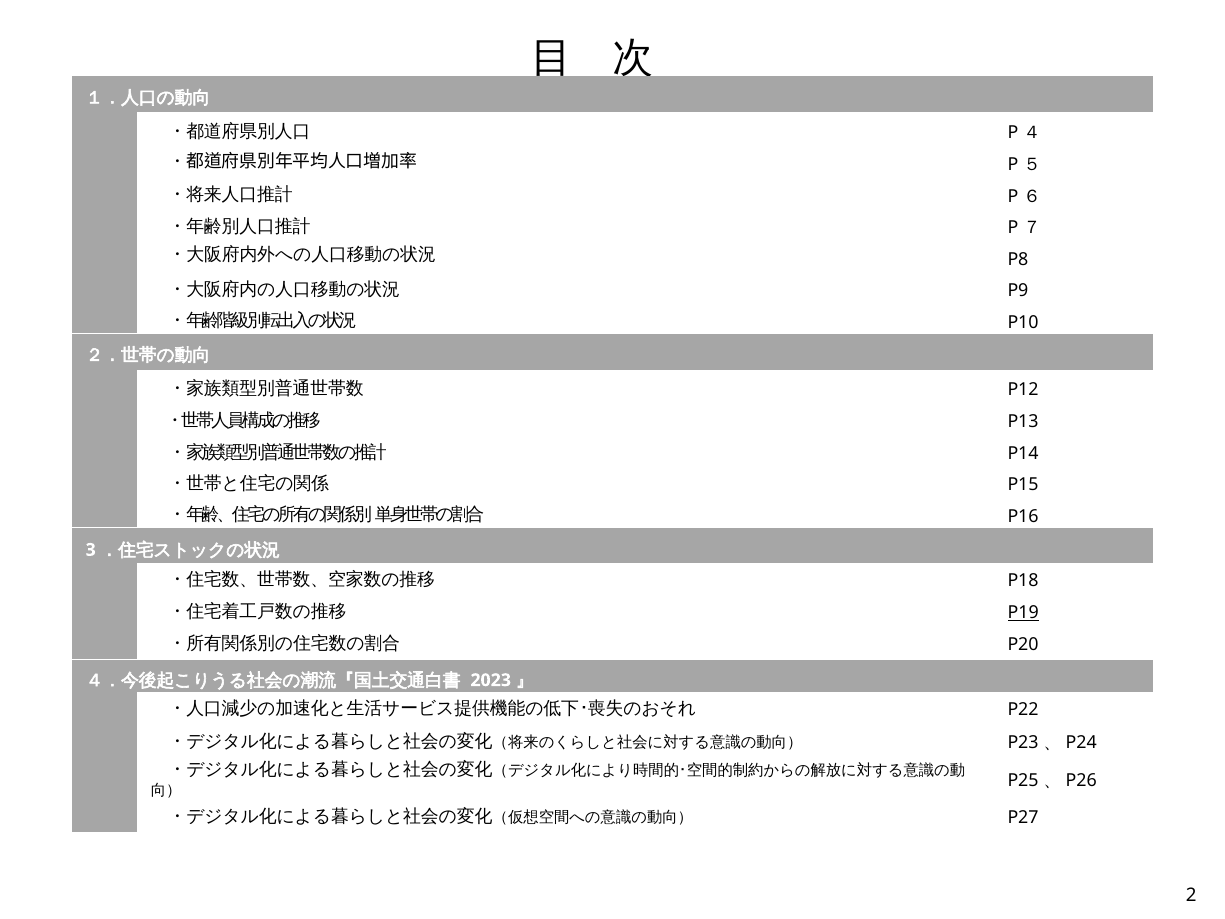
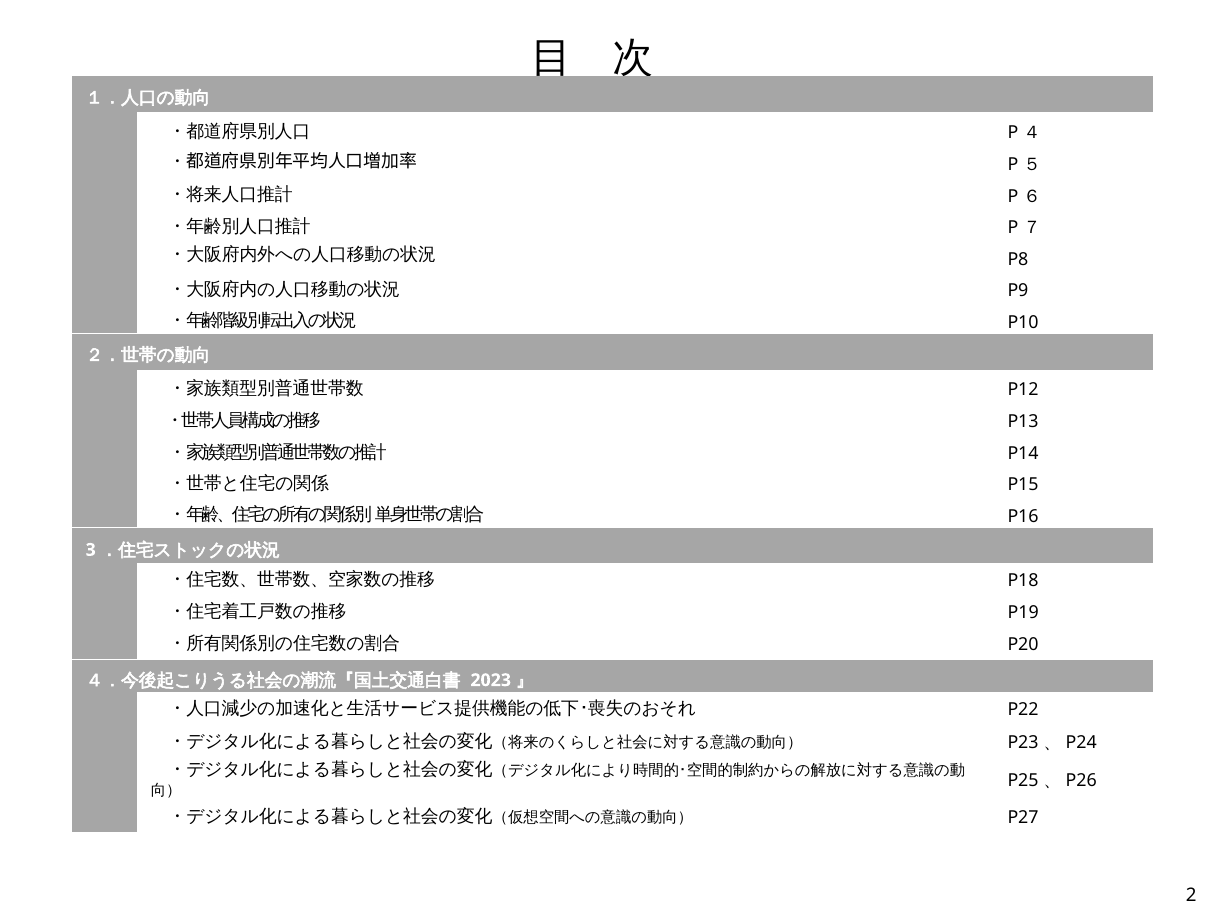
P19 underline: present -> none (1023, 612)
